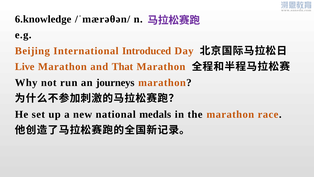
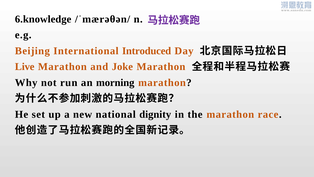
That: That -> Joke (122, 67)
journeys: journeys -> morning (115, 82)
medals: medals -> dignity (155, 114)
